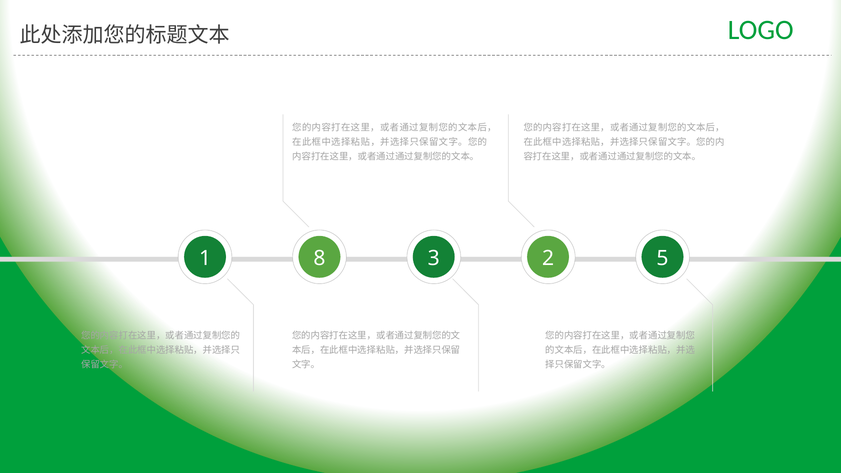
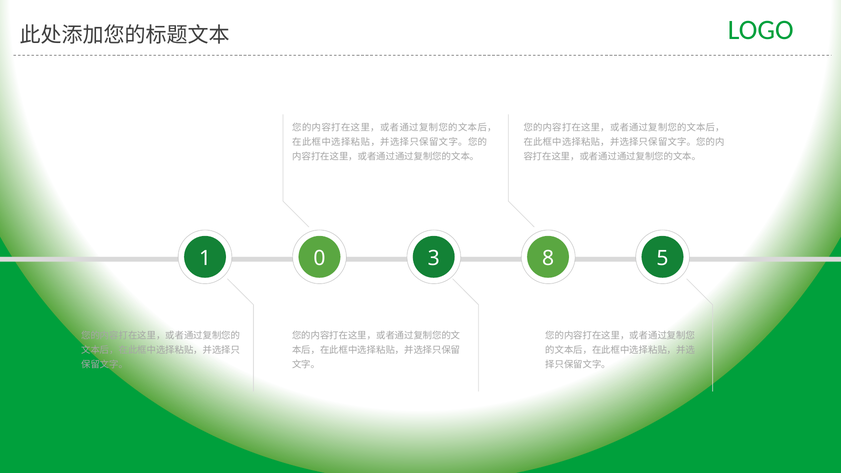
8: 8 -> 0 (319, 258)
2: 2 -> 8 (548, 258)
